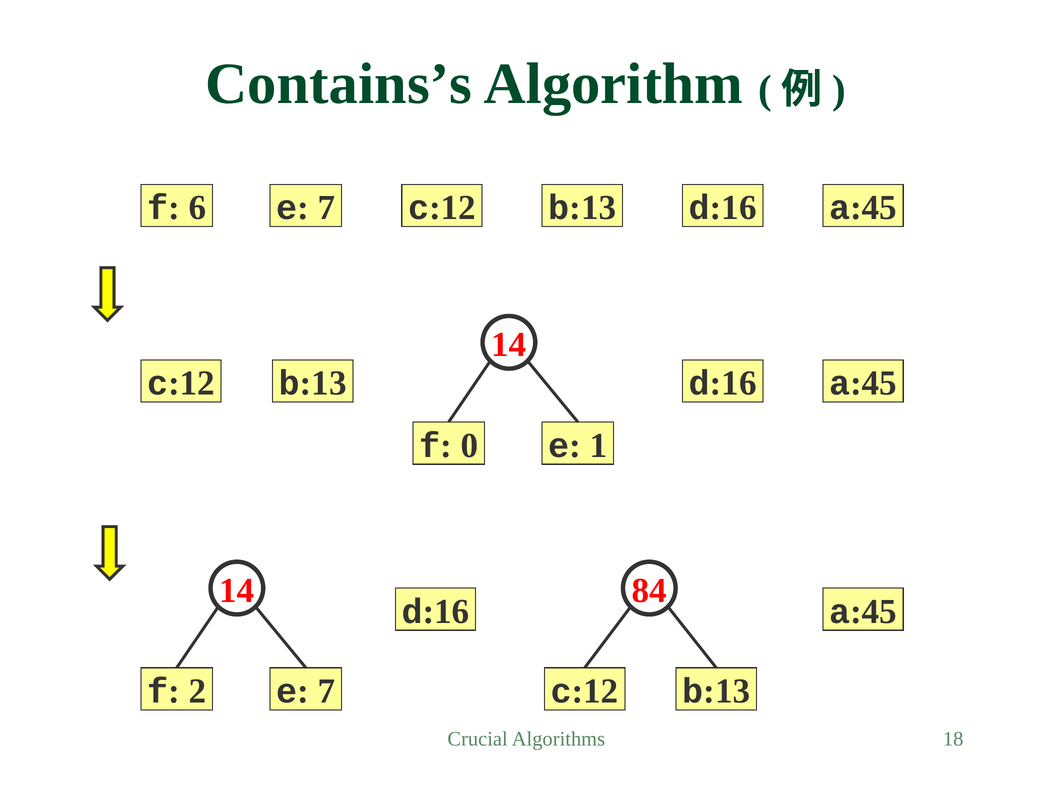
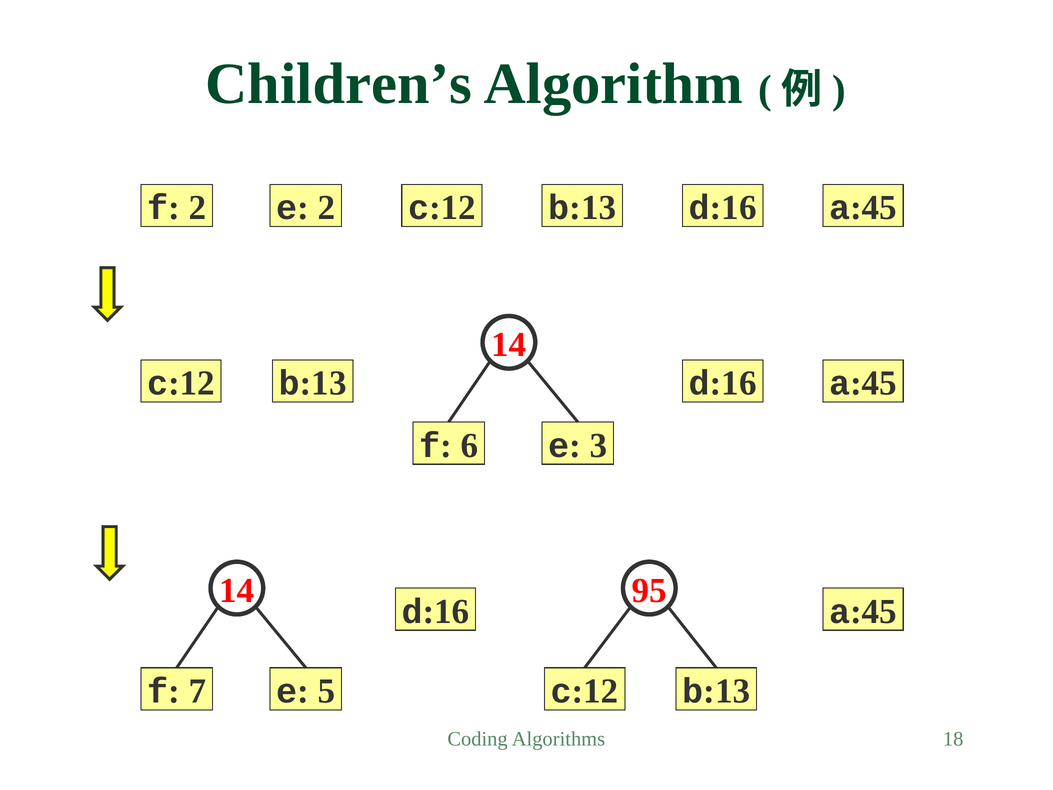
Contains’s: Contains’s -> Children’s (339, 84)
6: 6 -> 2 (197, 208)
7: 7 -> 2 (327, 208)
0: 0 -> 6 (469, 445)
1: 1 -> 3 (599, 445)
84: 84 -> 95 (649, 590)
2: 2 -> 7 (197, 691)
7: 7 -> 5 (327, 691)
Crucial: Crucial -> Coding (478, 739)
